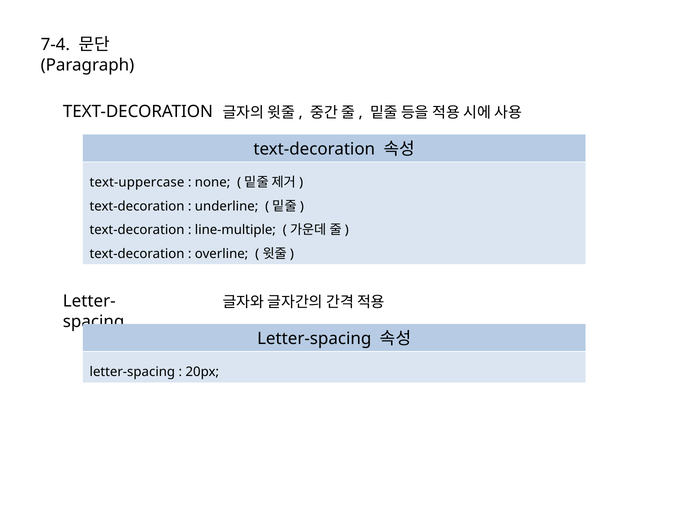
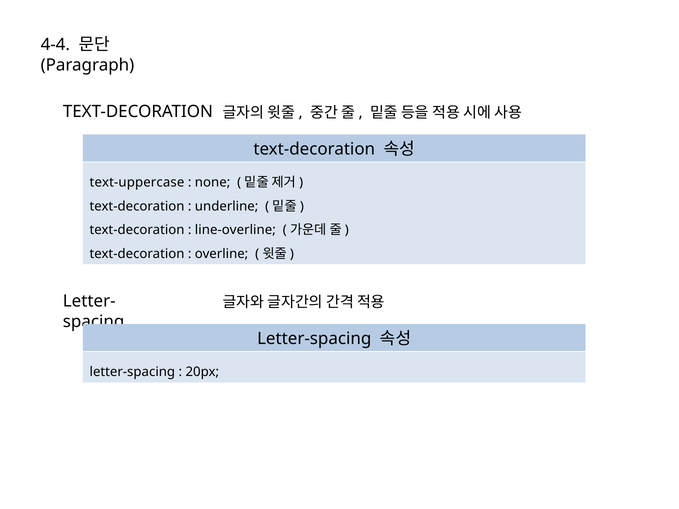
7-4: 7-4 -> 4-4 (55, 45)
line-multiple: line-multiple -> line-overline (235, 230)
